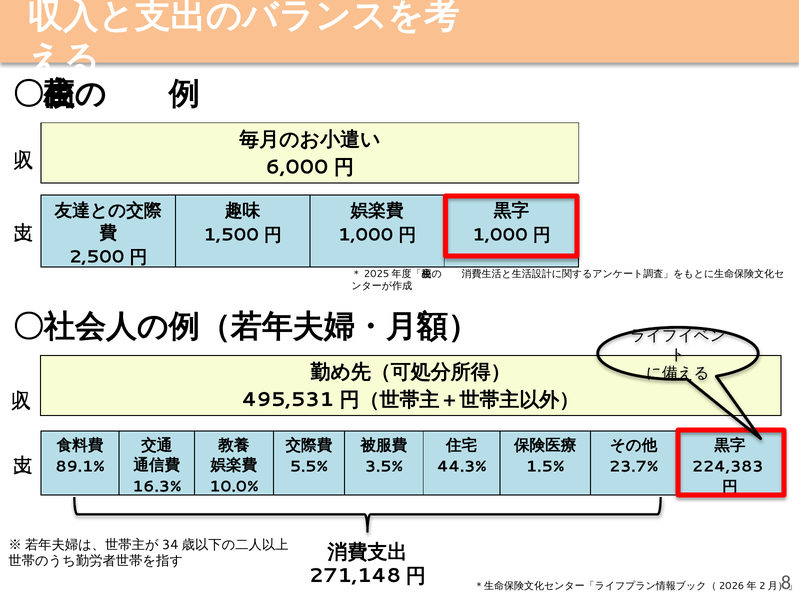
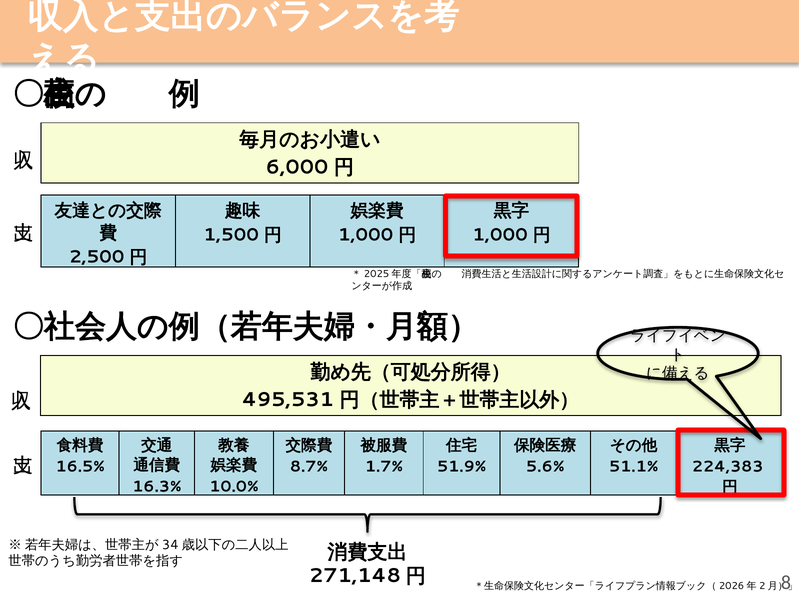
89.1%: 89.1% -> 16.5% (80, 467)
5.5%: 5.5% -> 8.7% (309, 467)
3.5%: 3.5% -> 1.7% (384, 467)
44.3%: 44.3% -> 51.9% (462, 467)
1.5%: 1.5% -> 5.6% (545, 467)
23.7%: 23.7% -> 51.1% (634, 467)
